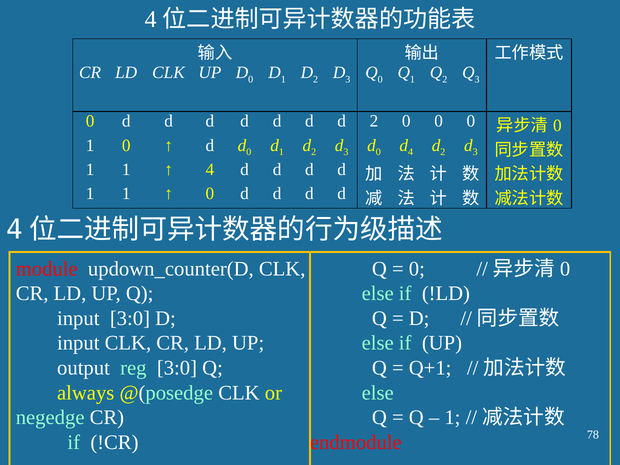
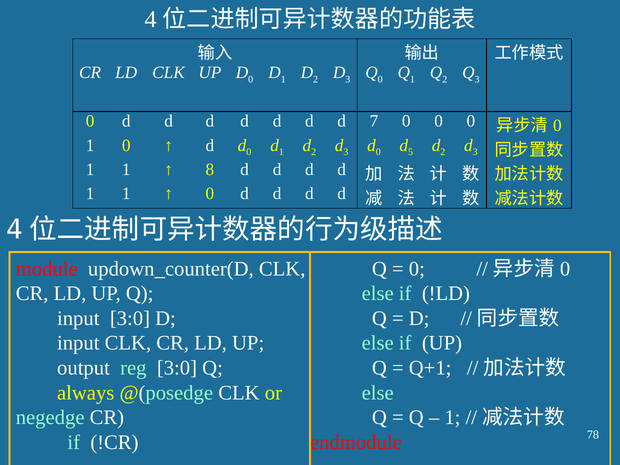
d d 2: 2 -> 7 (374, 121)
d 4: 4 -> 5 (411, 152)
4: 4 -> 8 (210, 170)
